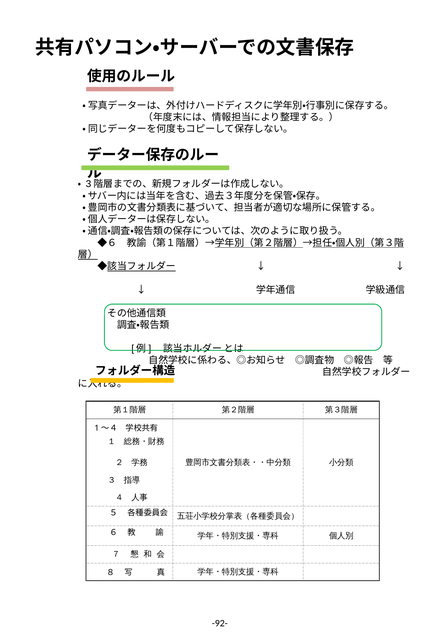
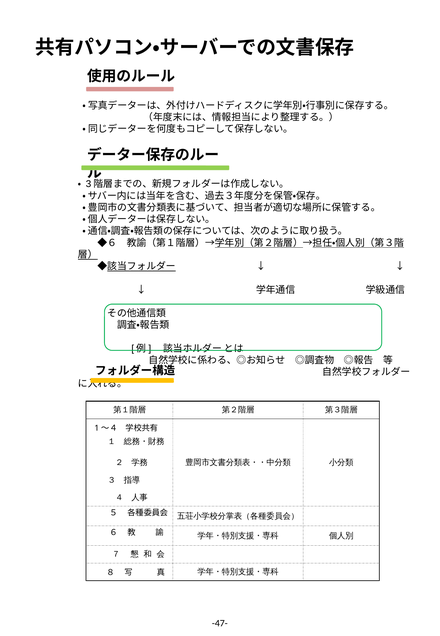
-92-: -92- -> -47- (220, 623)
